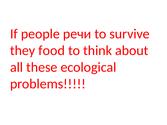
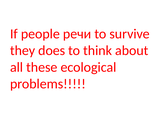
food: food -> does (52, 51)
